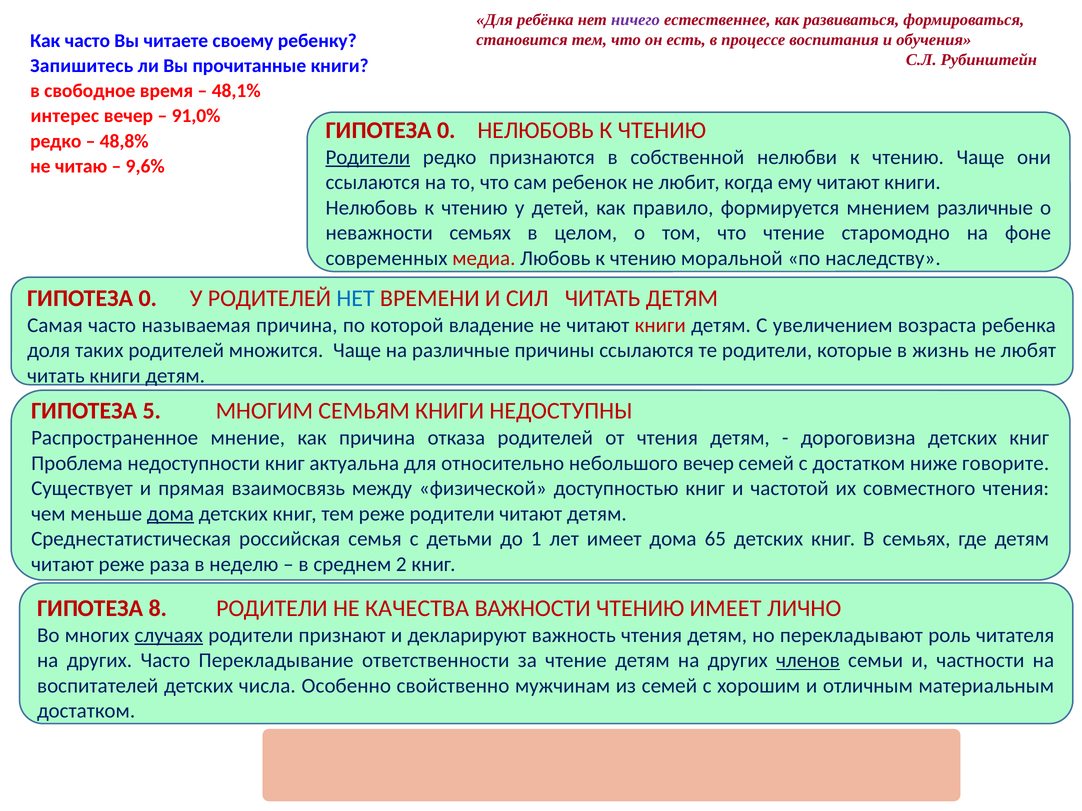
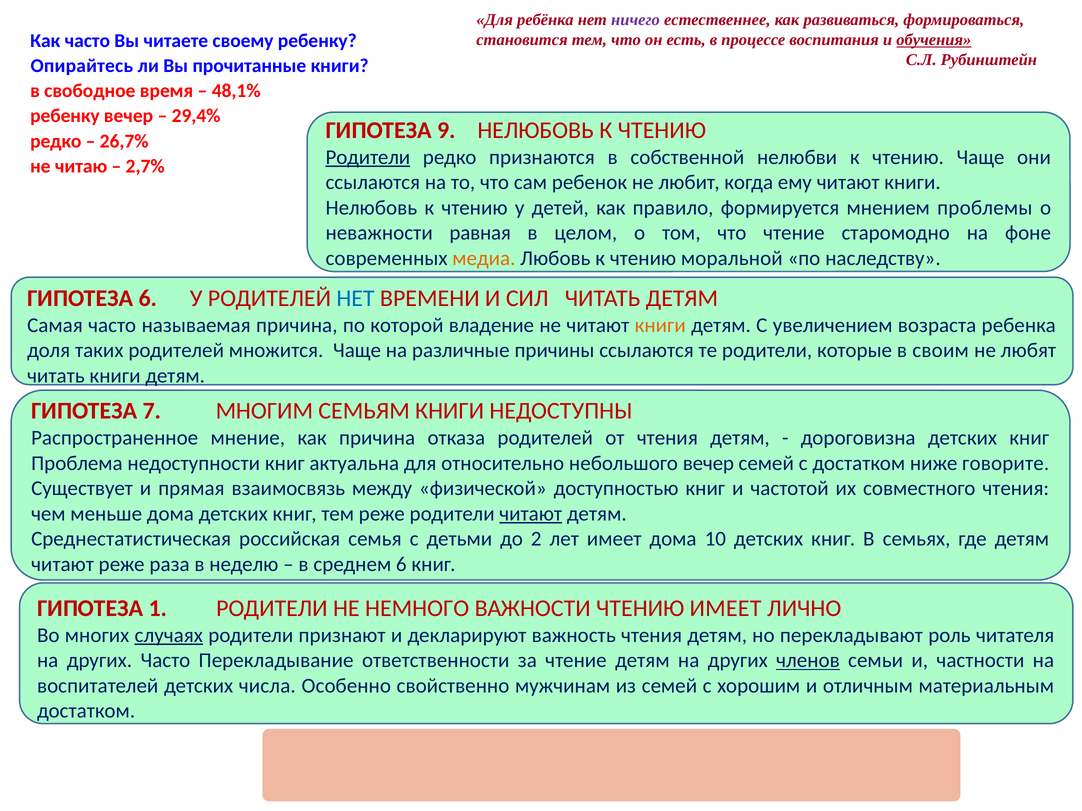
обучения underline: none -> present (934, 40)
Запишитесь: Запишитесь -> Опирайтесь (82, 66)
интерес: интерес -> ребенку (65, 116)
91,0%: 91,0% -> 29,4% (196, 116)
0: 0 -> 9 (446, 130)
48,8%: 48,8% -> 26,7% (124, 141)
9,6%: 9,6% -> 2,7% (145, 166)
мнением различные: различные -> проблемы (985, 208)
неважности семьях: семьях -> равная (480, 233)
медиа colour: red -> orange (484, 258)
0: 0 -> 6 (148, 298)
книги colour: red -> orange (660, 325)
жизнь: жизнь -> своим (941, 351)
5: 5 -> 7 (152, 411)
дома underline: present -> none (170, 514)
читают underline: none -> present (531, 514)
1: 1 -> 2 (536, 539)
65: 65 -> 10 (715, 539)
среднем 2: 2 -> 6 (401, 564)
8: 8 -> 1 (158, 609)
КАЧЕСТВА: КАЧЕСТВА -> НЕМНОГО (417, 609)
